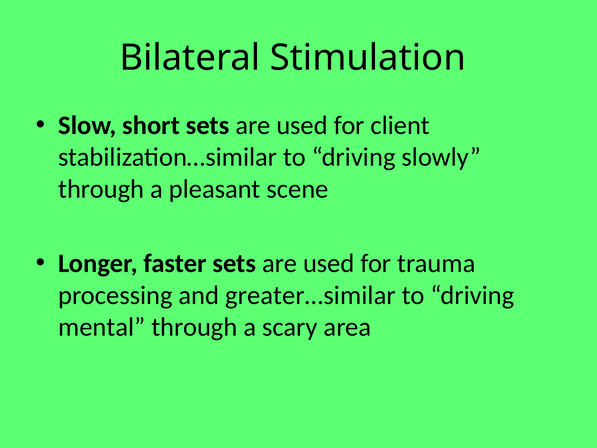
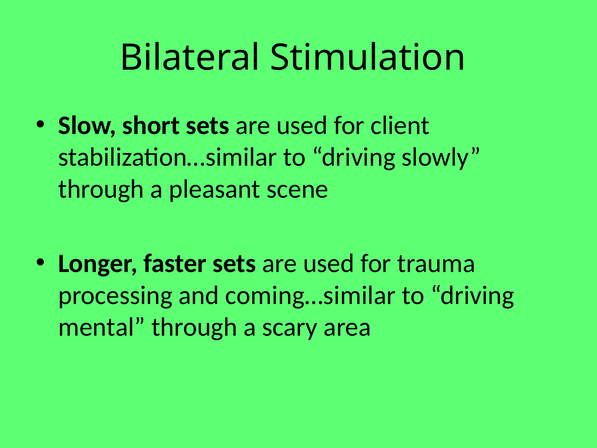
greater…similar: greater…similar -> coming…similar (311, 295)
